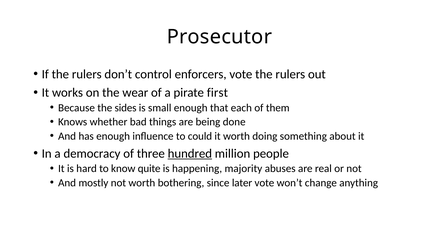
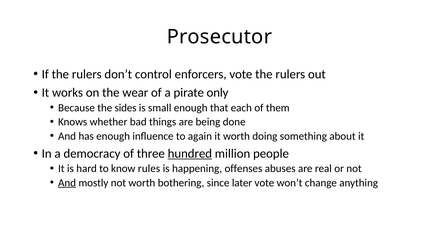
first: first -> only (218, 93)
could: could -> again (200, 136)
quite: quite -> rules (149, 169)
majority: majority -> offenses (243, 169)
And underline: none -> present (67, 183)
